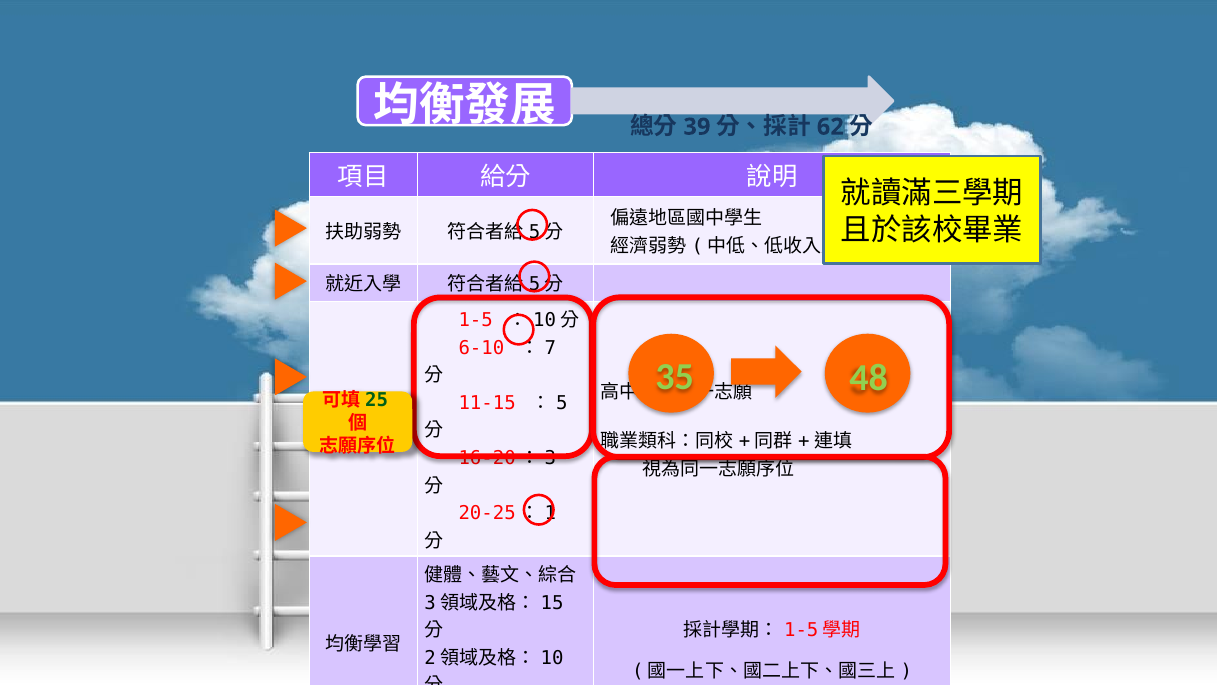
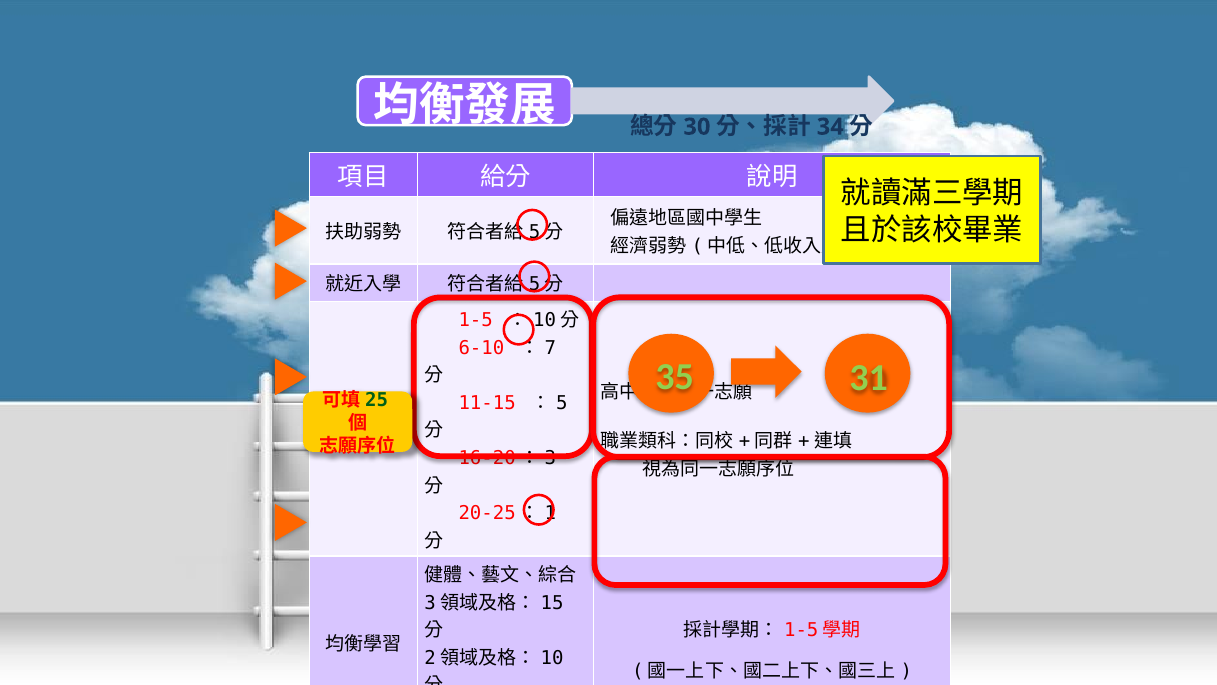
39: 39 -> 30 (697, 127)
62: 62 -> 34 (830, 127)
48: 48 -> 31 (869, 378)
